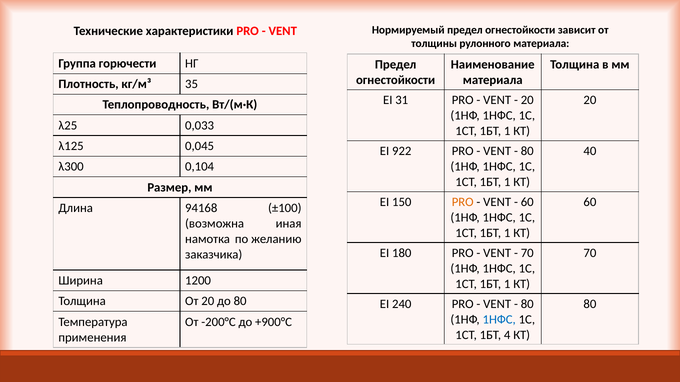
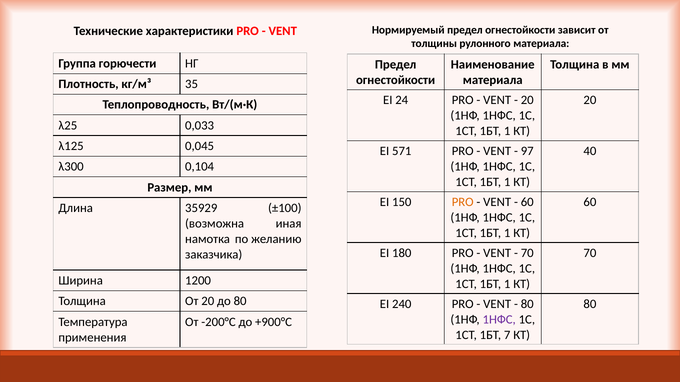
31: 31 -> 24 (402, 100)
922: 922 -> 571 (402, 151)
80: 80 -> 97 (527, 151)
94168: 94168 -> 35929 (201, 208)
1НФС colour: blue -> purple (499, 320)
4: 4 -> 7 (507, 335)
